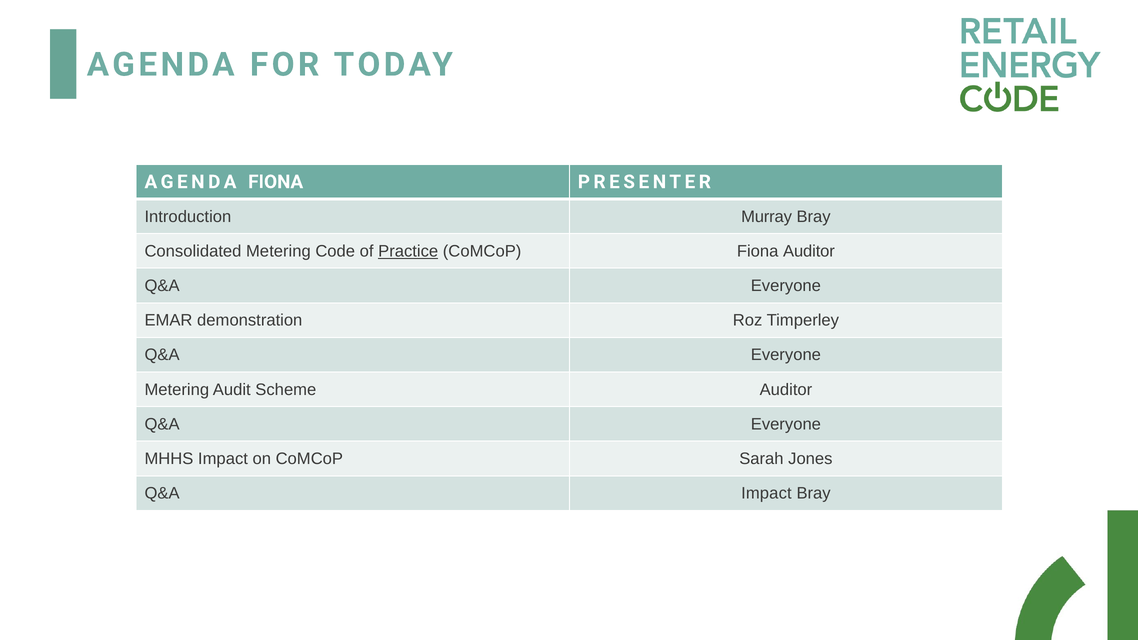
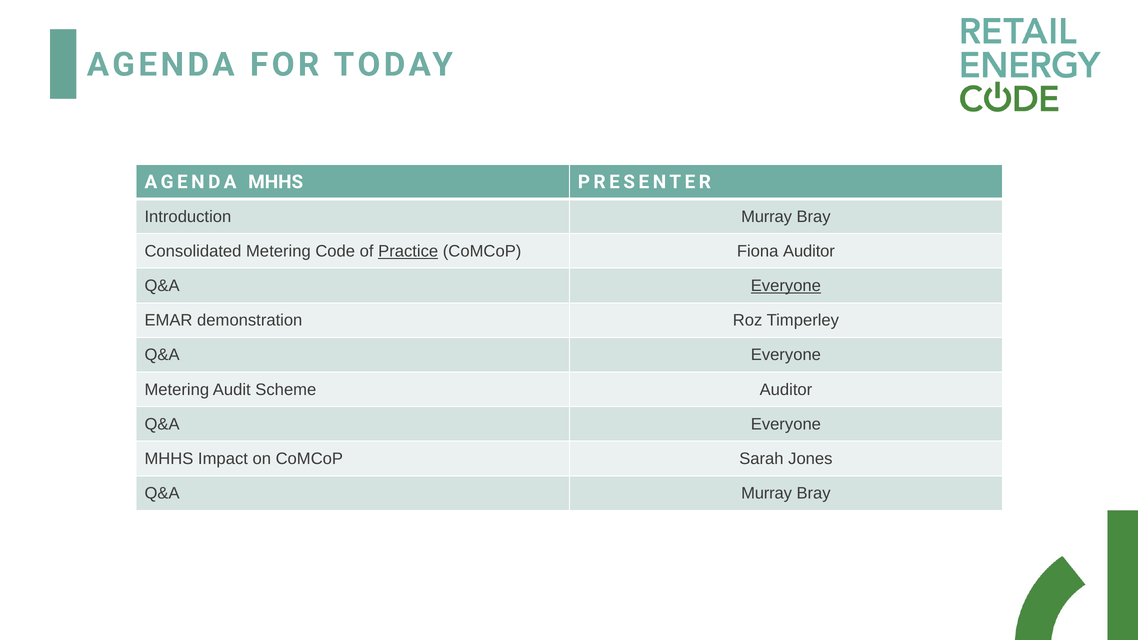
AGENDA FIONA: FIONA -> MHHS (276, 182)
Everyone underline: none -> present (786, 286)
Q&A Impact: Impact -> Murray (767, 493)
